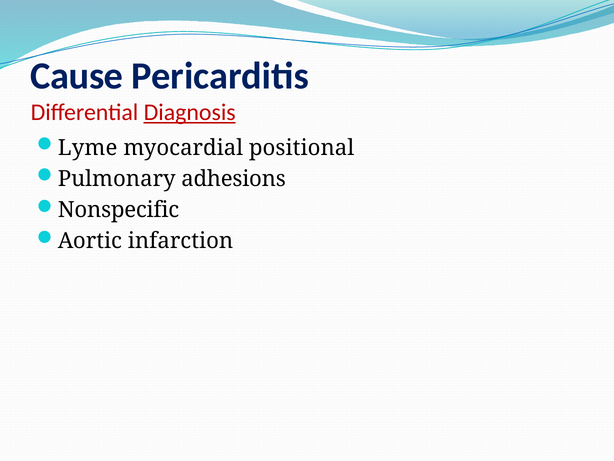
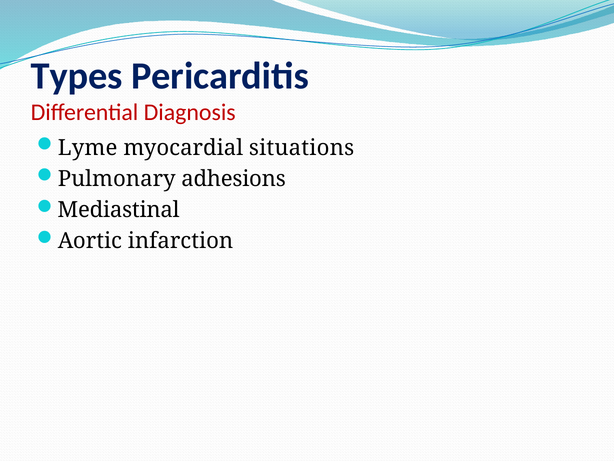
Cause: Cause -> Types (77, 76)
Diagnosis underline: present -> none (190, 112)
positional: positional -> situations (302, 148)
Nonspecific: Nonspecific -> Mediastinal (119, 210)
